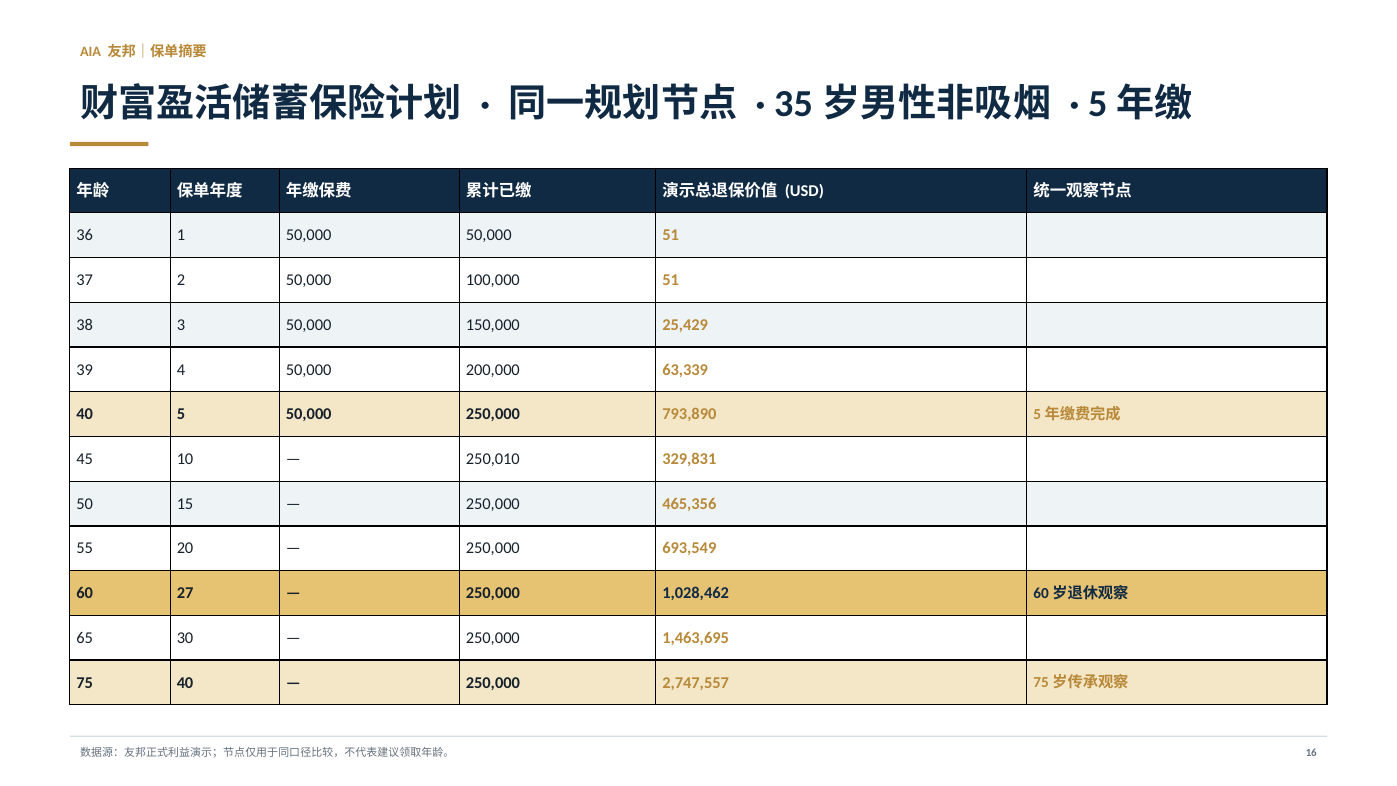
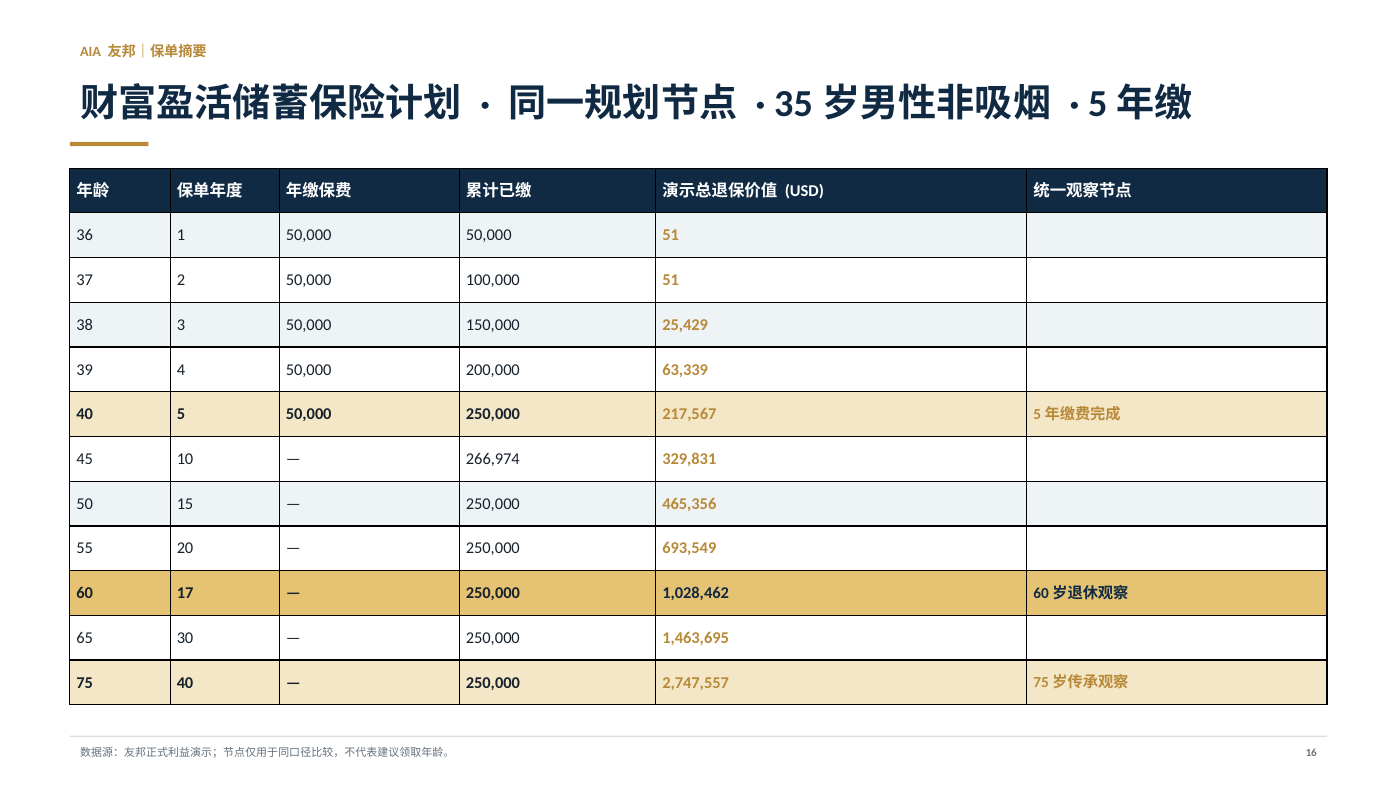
793,890: 793,890 -> 217,567 (689, 414)
250,010: 250,010 -> 266,974 (493, 459)
27: 27 -> 17 (185, 593)
